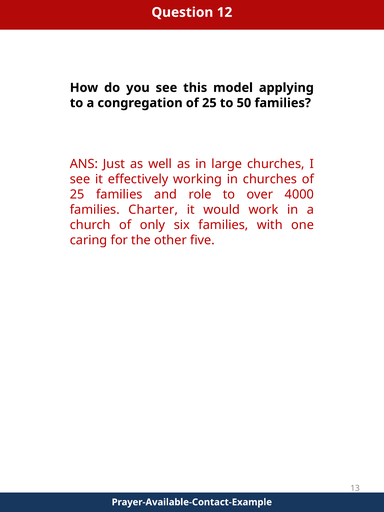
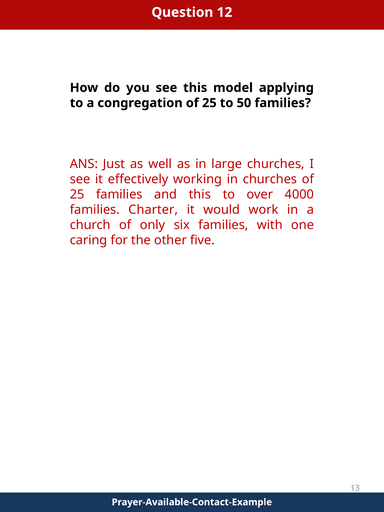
and role: role -> this (200, 194)
